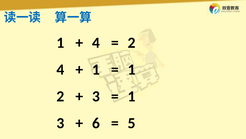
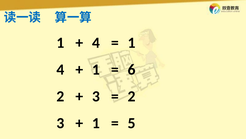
2: 2 -> 1 (132, 43)
1 1: 1 -> 6 (132, 69)
3 1: 1 -> 2 (132, 96)
3 6: 6 -> 1 (96, 123)
